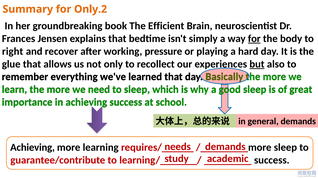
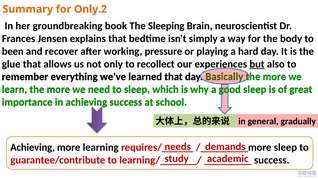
Efficient: Efficient -> Sleeping (166, 26)
for underline: present -> none (254, 39)
right: right -> been (13, 51)
general demands: demands -> gradually (298, 121)
